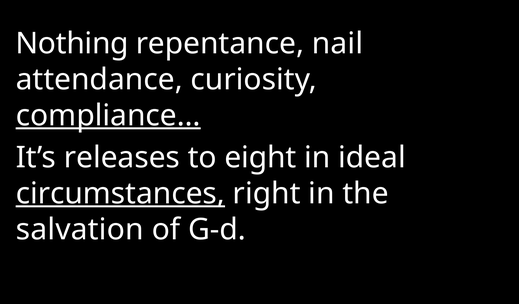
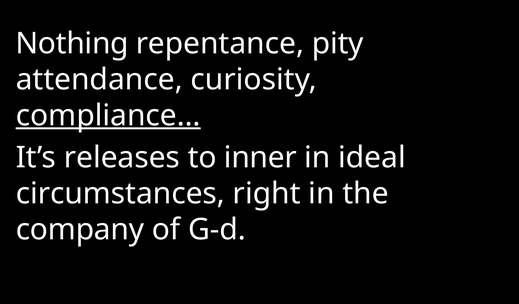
nail: nail -> pity (338, 43)
eight: eight -> inner (260, 158)
circumstances underline: present -> none (120, 194)
salvation: salvation -> company (80, 230)
